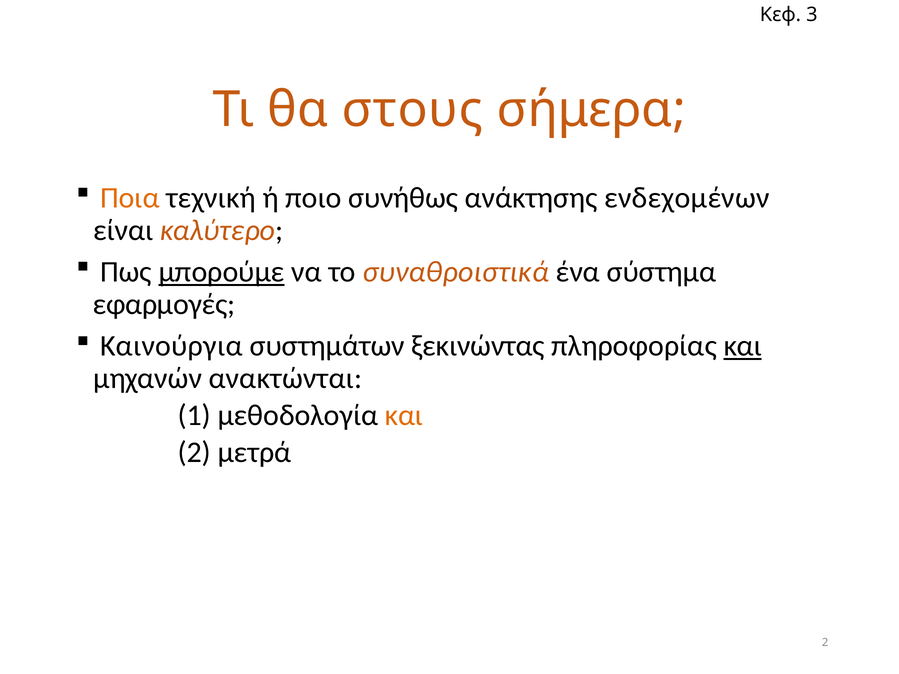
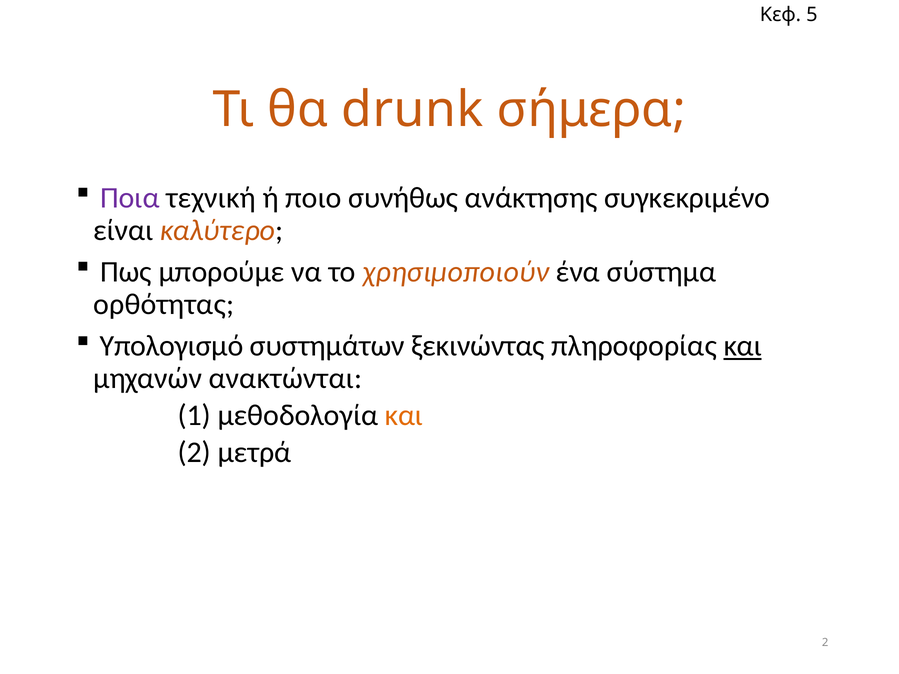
3: 3 -> 5 (812, 15)
στους: στους -> drunk (412, 110)
Ποια colour: orange -> purple (130, 198)
ενδεχομένων: ενδεχομένων -> συγκεκριμένο (687, 198)
μπορούμε underline: present -> none (222, 272)
συναθροιστικά: συναθροιστικά -> χρησιμοποιούν (456, 272)
εφαρμογές: εφαρμογές -> ορθότητας (164, 304)
Καινούργια: Καινούργια -> Υπολογισμό (172, 346)
